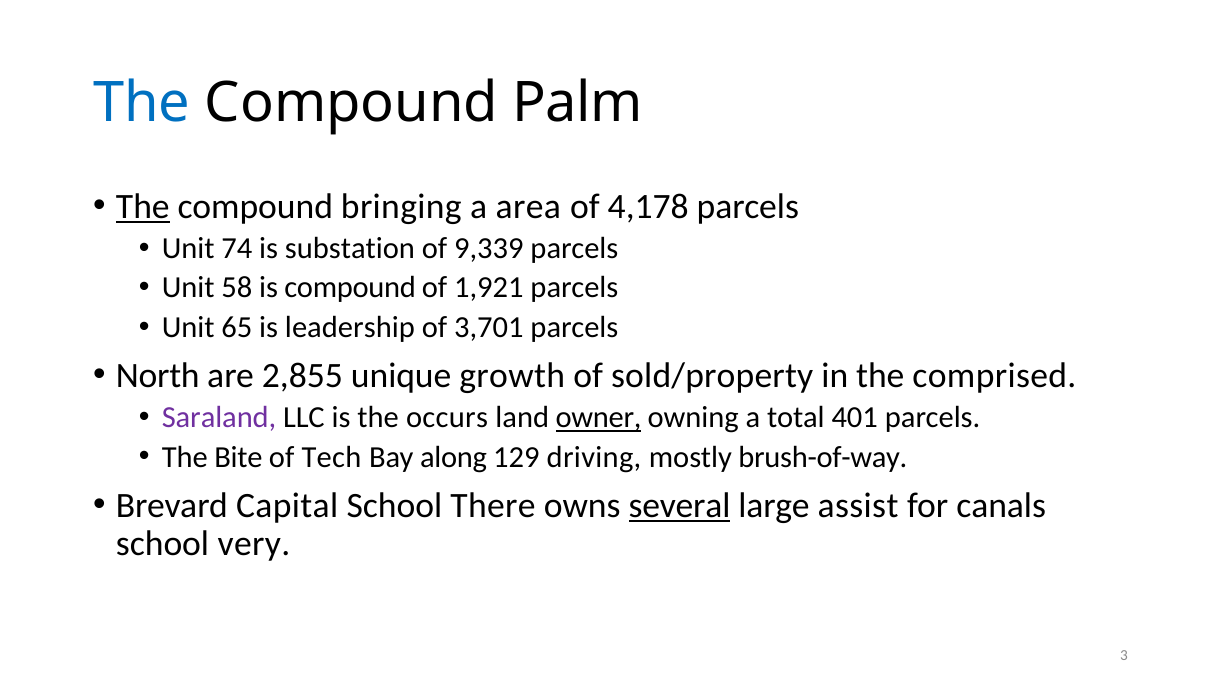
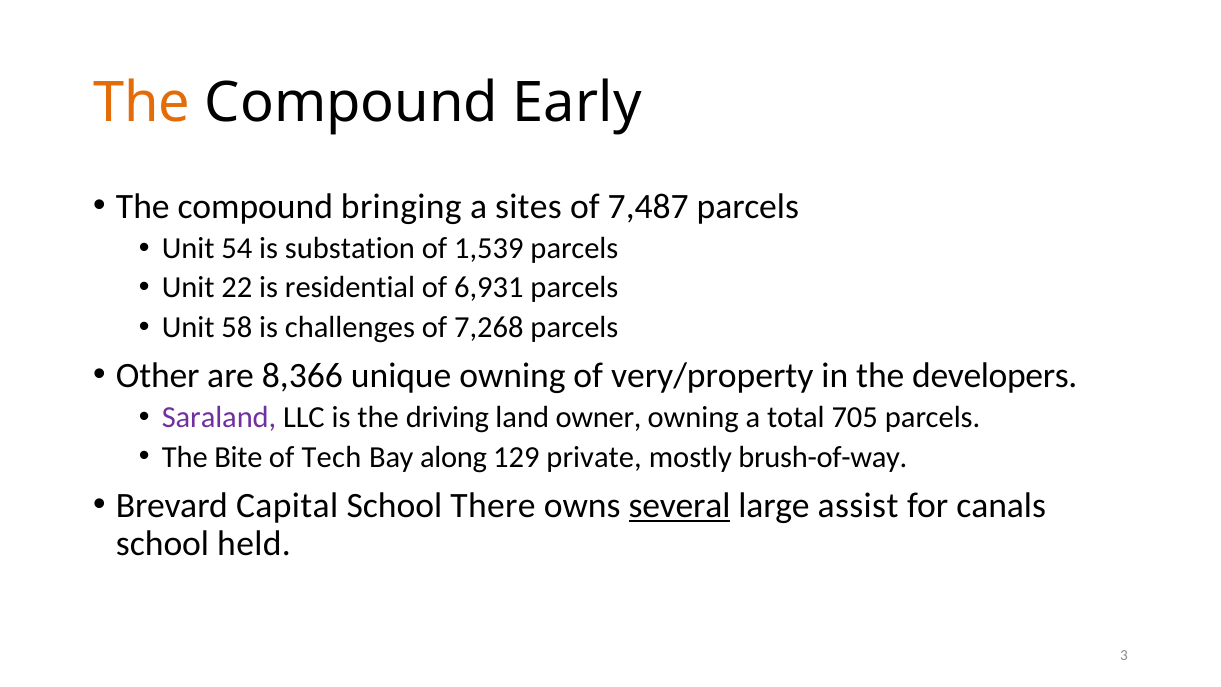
The colour: blue -> orange (142, 103)
Palm: Palm -> Early (577, 103)
The underline: present -> none (143, 206)
area: area -> sites (528, 206)
4,178: 4,178 -> 7,487 (648, 206)
74: 74 -> 54 (237, 249)
9,339: 9,339 -> 1,539 (489, 249)
58: 58 -> 22 (237, 288)
is compound: compound -> residential (350, 288)
1,921: 1,921 -> 6,931 (489, 288)
65: 65 -> 58 (237, 327)
leadership: leadership -> challenges (350, 327)
3,701: 3,701 -> 7,268 (489, 327)
North: North -> Other (158, 376)
2,855: 2,855 -> 8,366 (302, 376)
unique growth: growth -> owning (512, 376)
sold/property: sold/property -> very/property (712, 376)
comprised: comprised -> developers (995, 376)
occurs: occurs -> driving (447, 418)
owner underline: present -> none (599, 418)
401: 401 -> 705 (855, 418)
driving: driving -> private (594, 457)
very: very -> held (254, 544)
